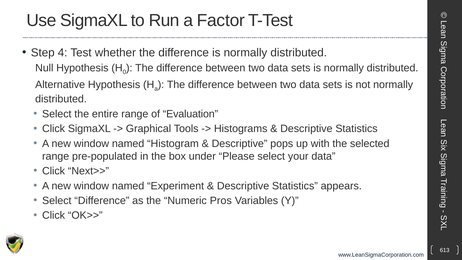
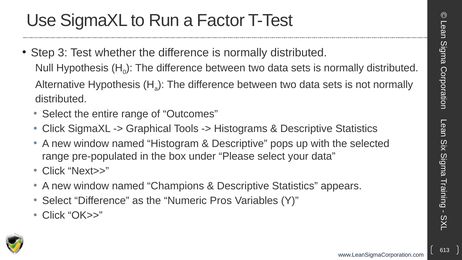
4: 4 -> 3 (63, 53)
Evaluation: Evaluation -> Outcomes (190, 114)
Experiment: Experiment -> Champions (176, 186)
